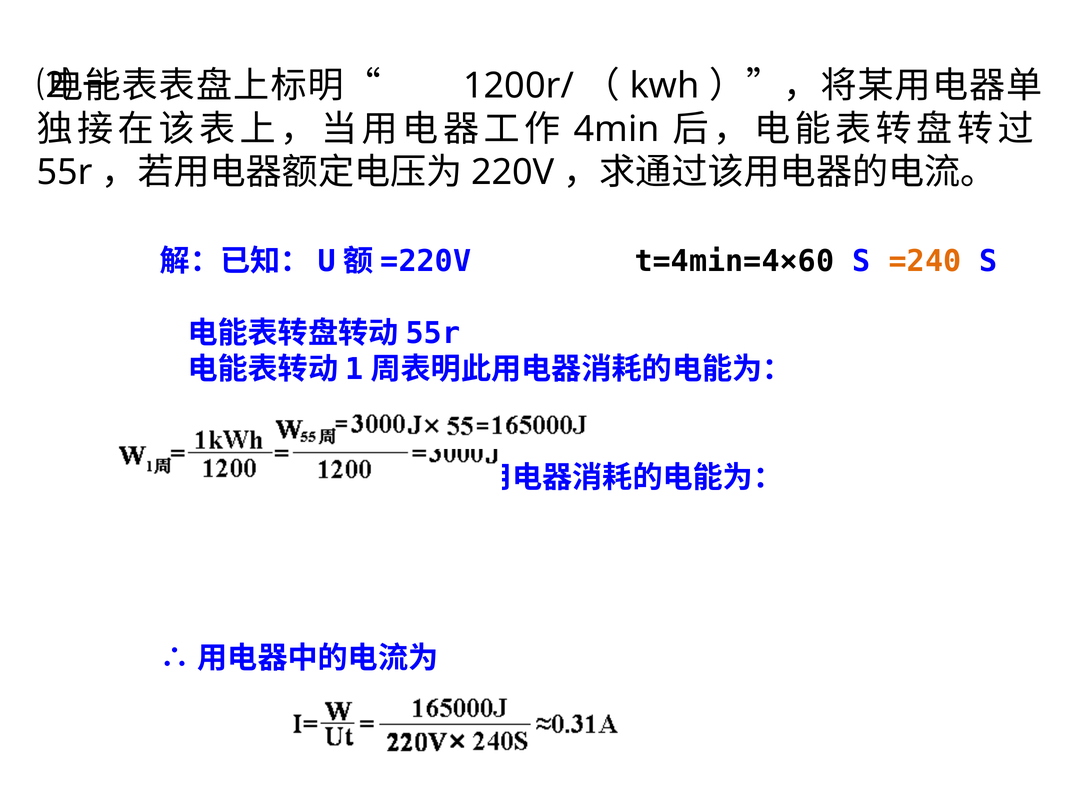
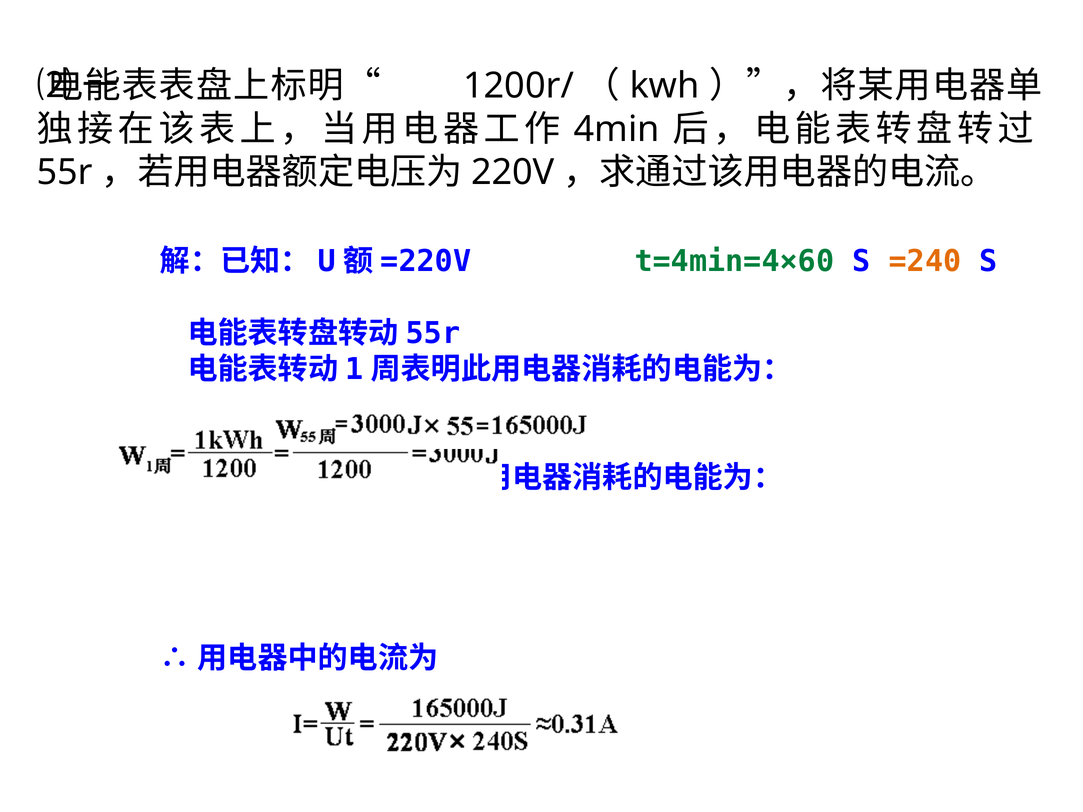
t=4min=4×60 colour: black -> green (734, 261)
